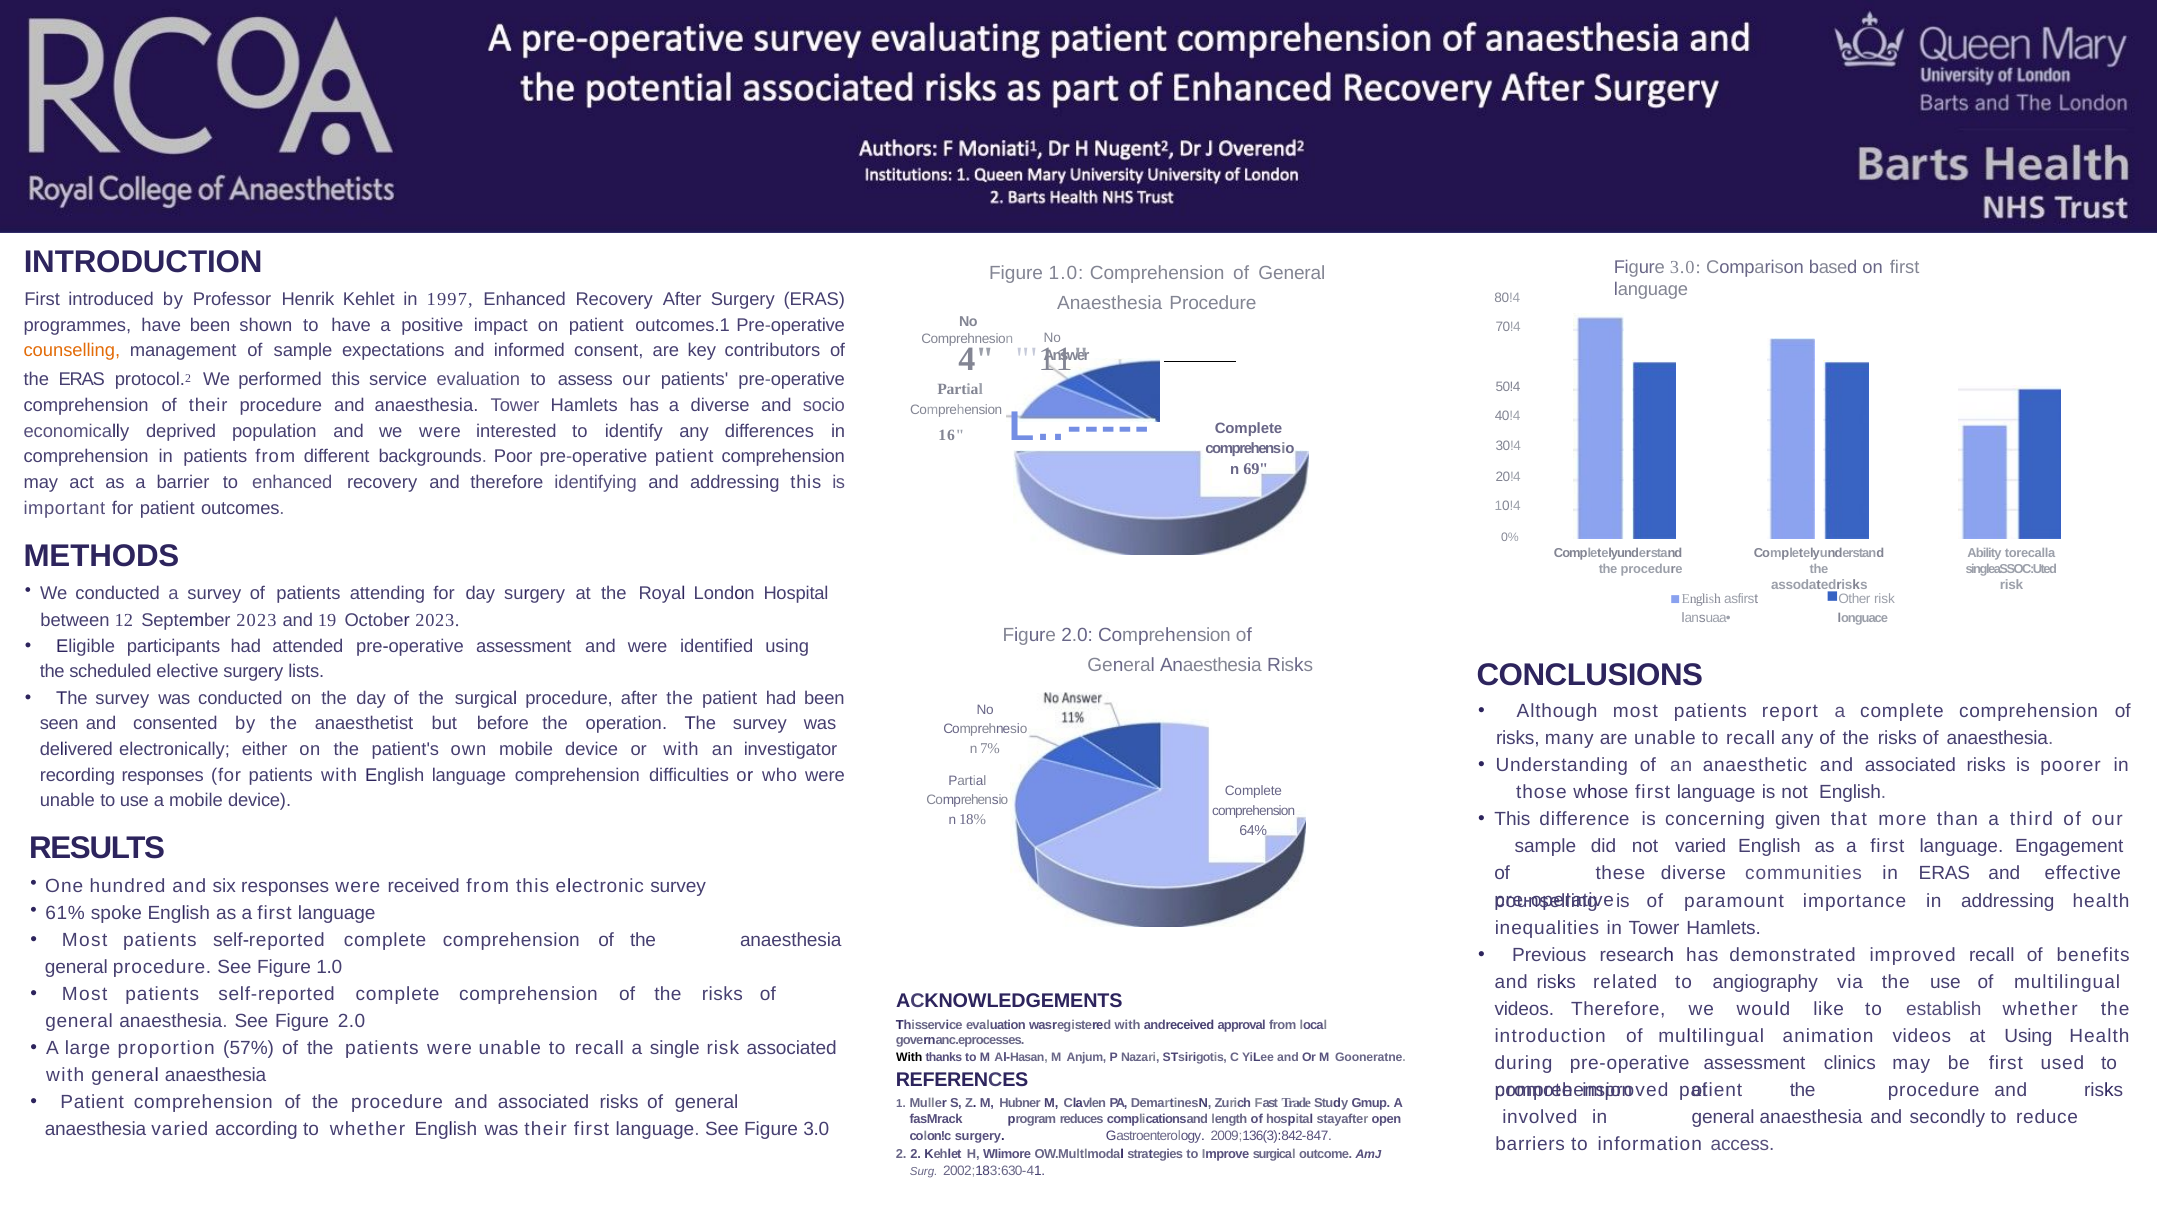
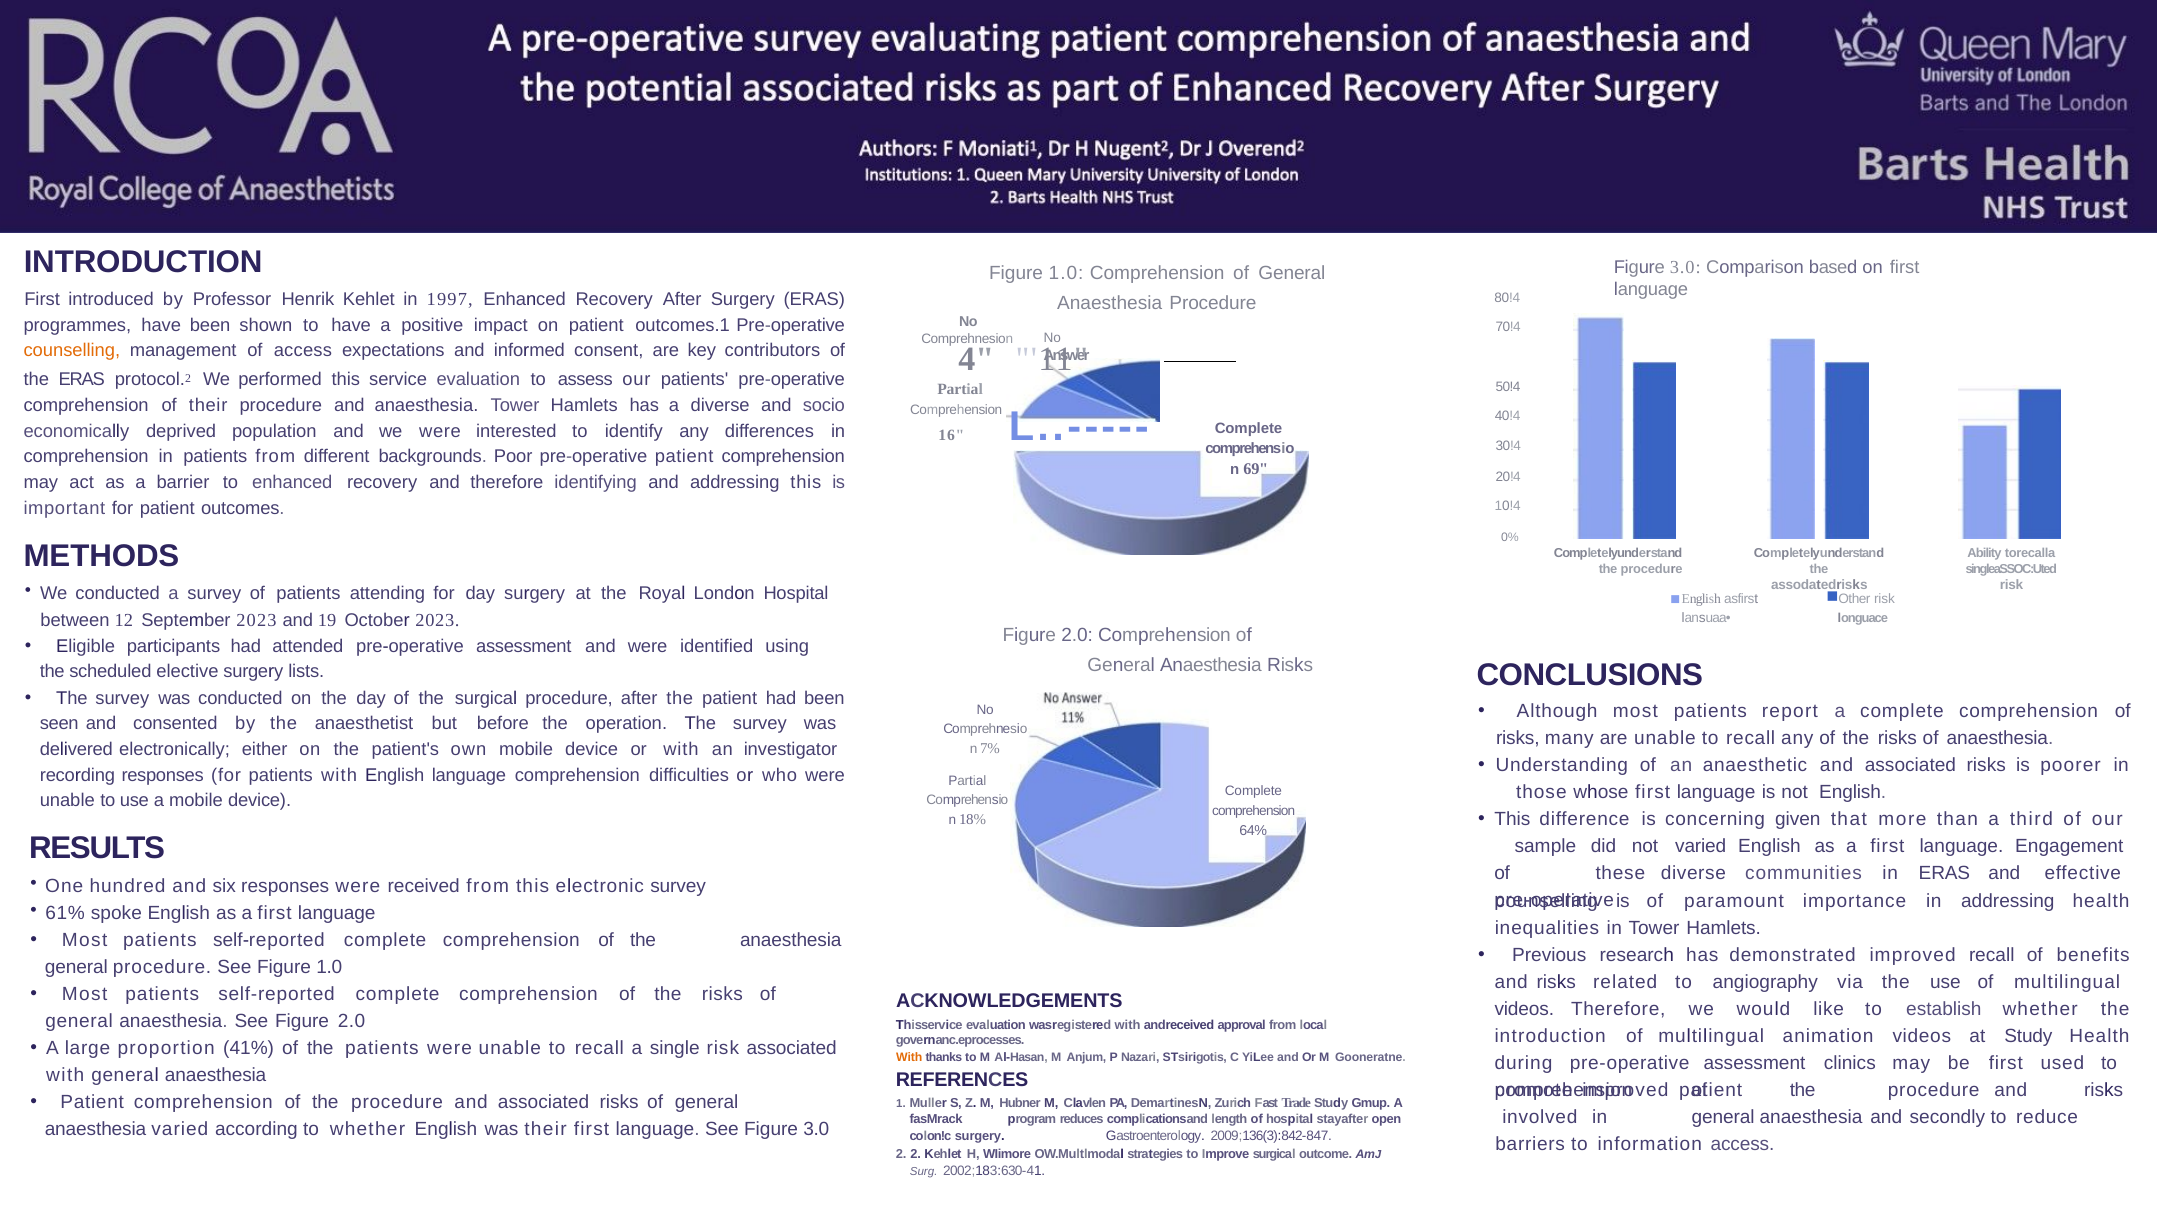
of sample: sample -> access (303, 351)
at Using: Using -> Study (2028, 1036)
57%: 57% -> 41% (249, 1049)
With colour: black -> orange (909, 1058)
